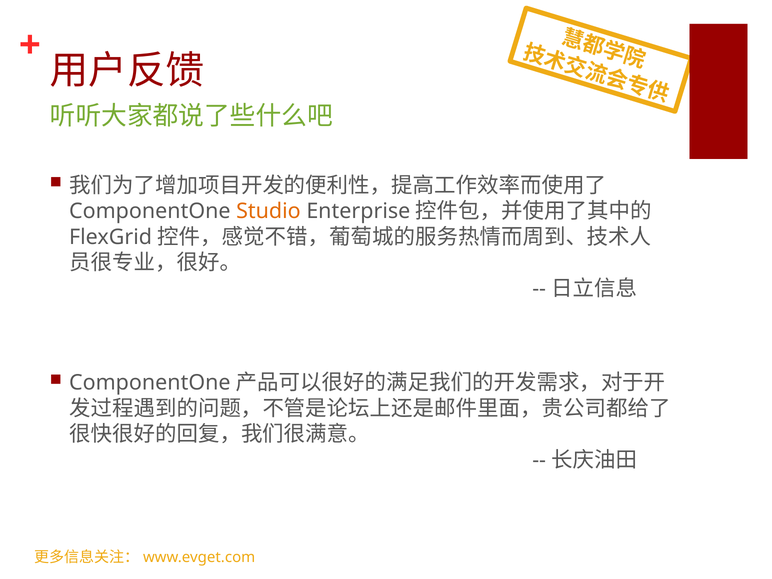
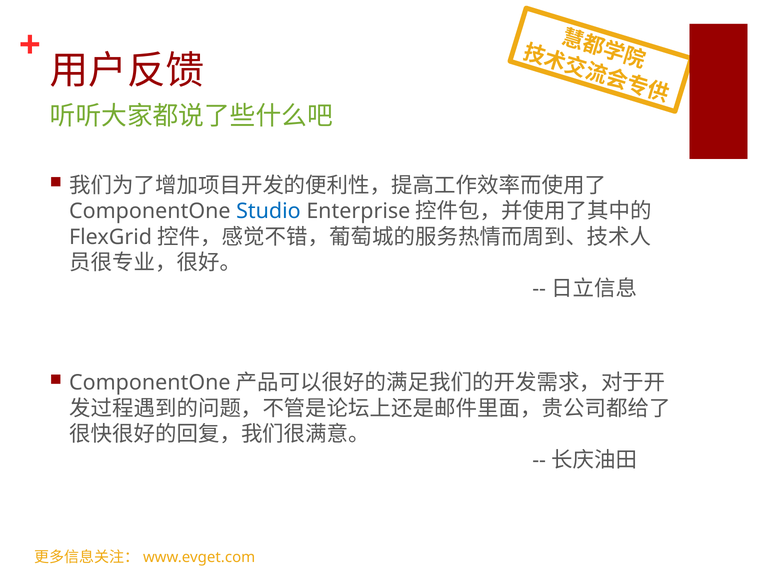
Studio colour: orange -> blue (268, 211)
